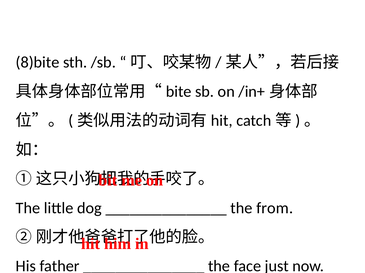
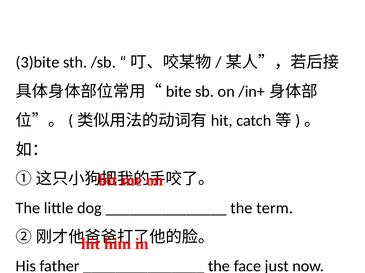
8)bite: 8)bite -> 3)bite (38, 62)
from: from -> term (275, 208)
